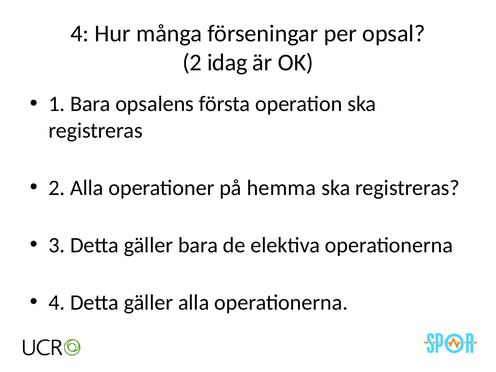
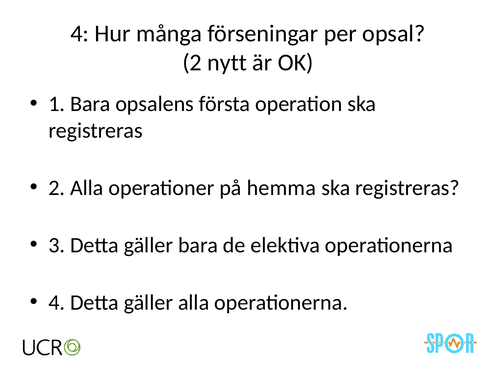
idag: idag -> nytt (227, 62)
